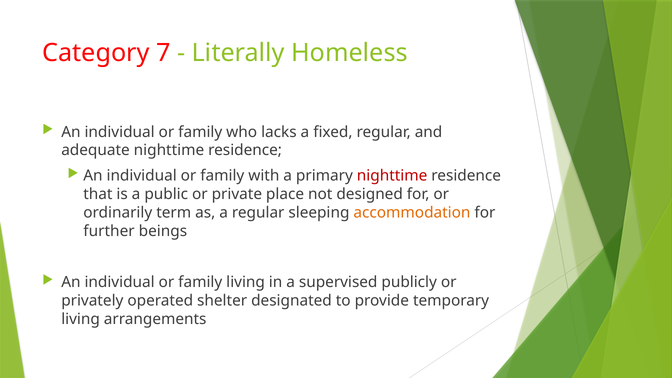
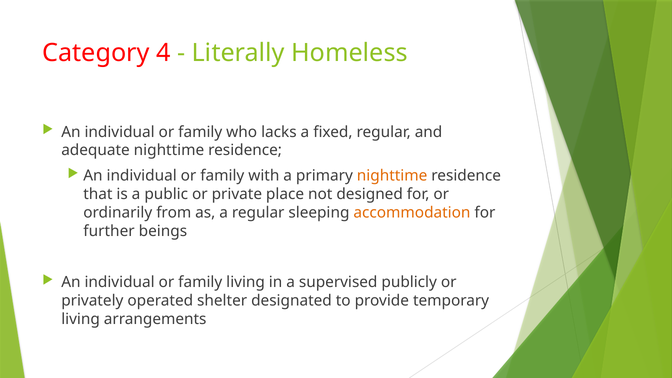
7: 7 -> 4 (163, 53)
nighttime colour: red -> orange (392, 176)
term: term -> from (174, 213)
